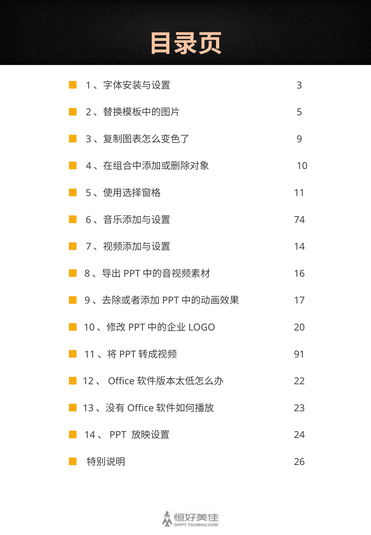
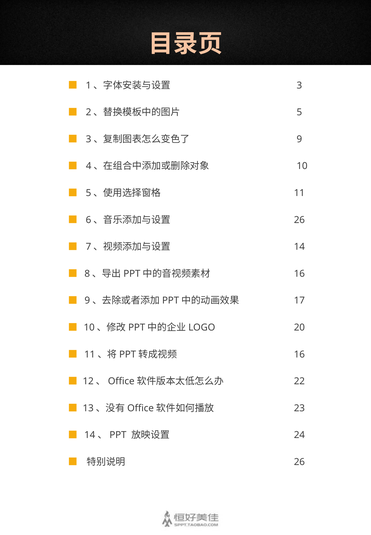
74: 74 -> 26 (299, 220)
91: 91 -> 16 (299, 355)
